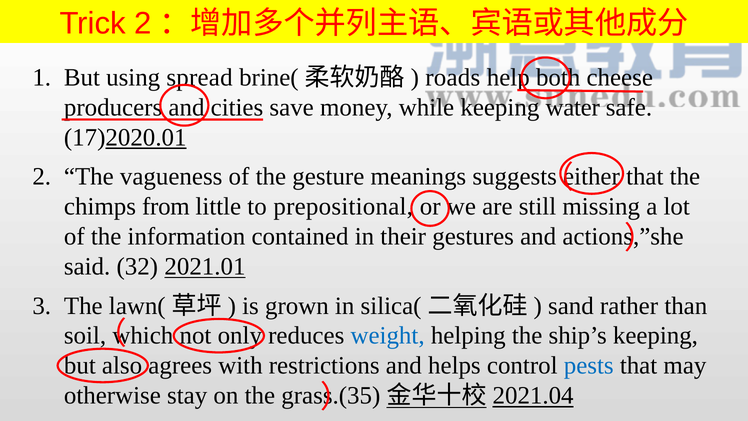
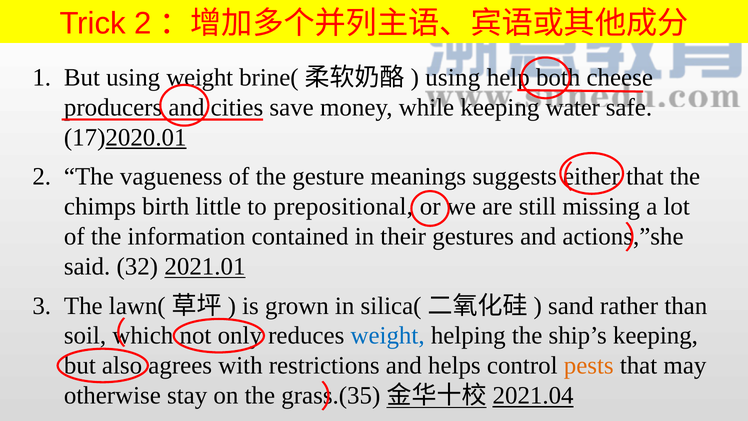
using spread: spread -> weight (200, 77)
roads: roads -> using (453, 77)
from: from -> birth (166, 206)
pests colour: blue -> orange (589, 365)
